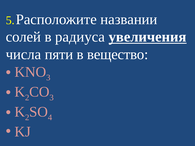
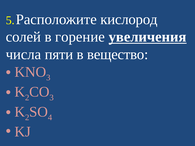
названии: названии -> кислород (129, 19)
радиуса: радиуса -> горение (80, 37)
